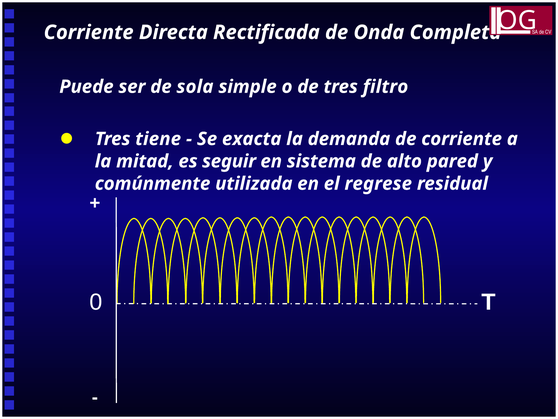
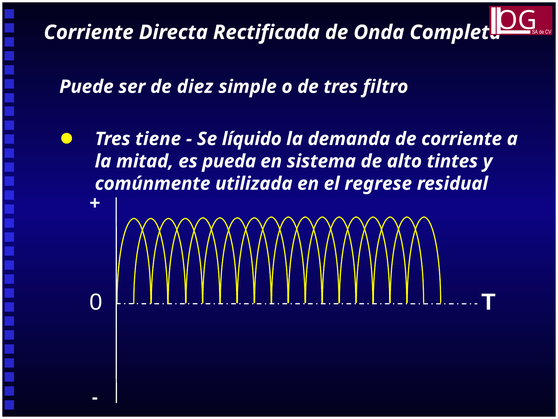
sola: sola -> diez (195, 87)
exacta: exacta -> líquido (252, 139)
seguir: seguir -> pueda (229, 161)
pared: pared -> tintes (452, 161)
